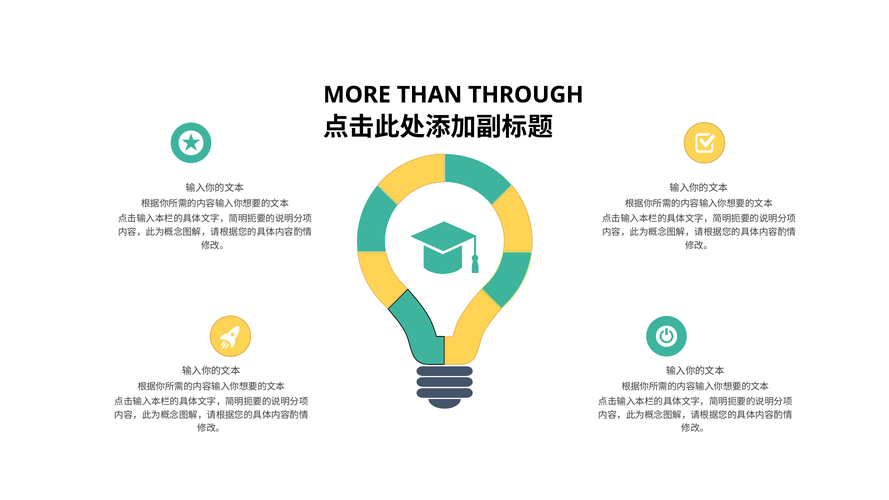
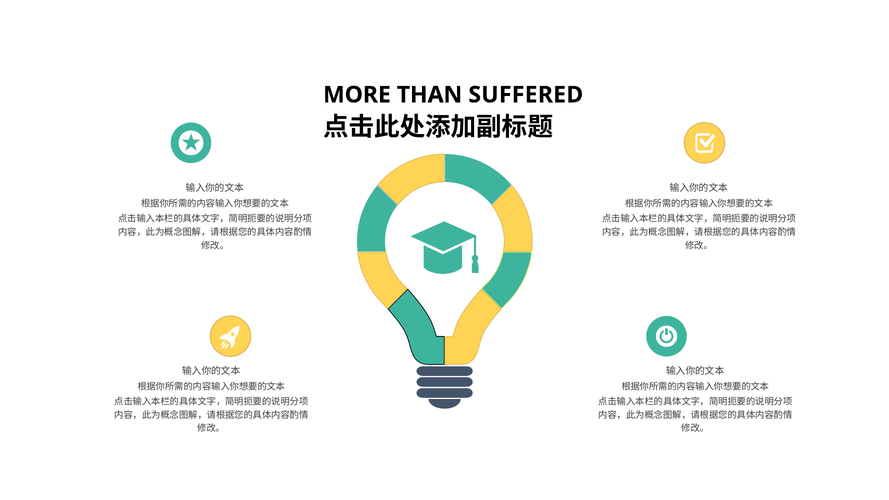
THROUGH: THROUGH -> SUFFERED (526, 95)
